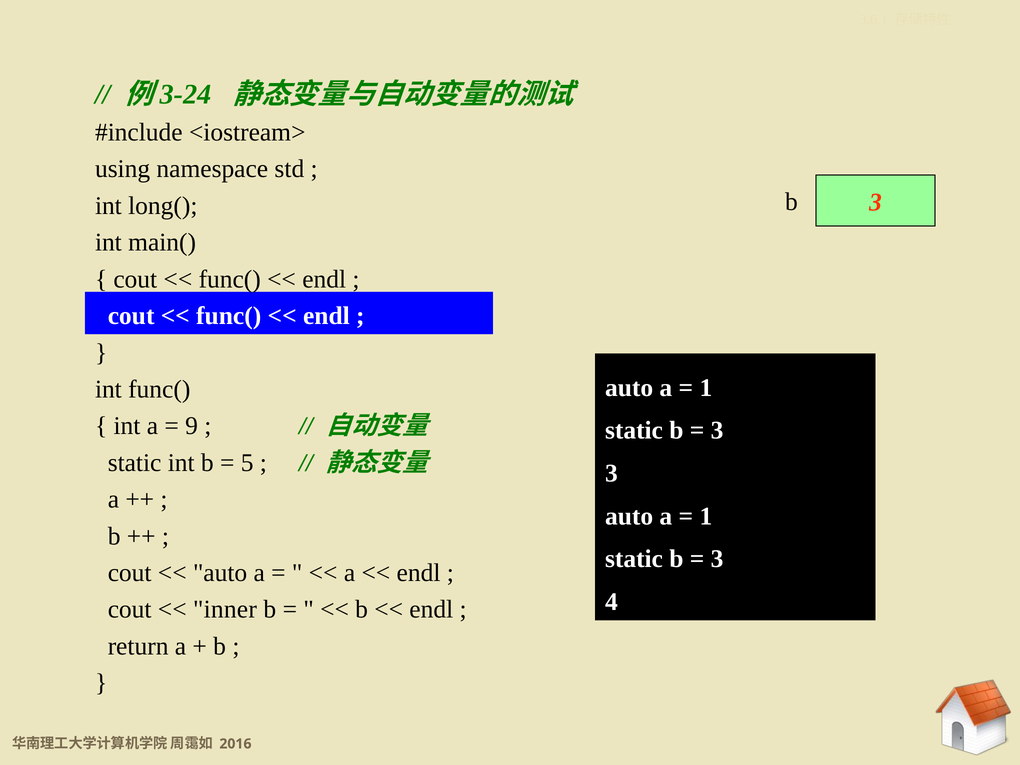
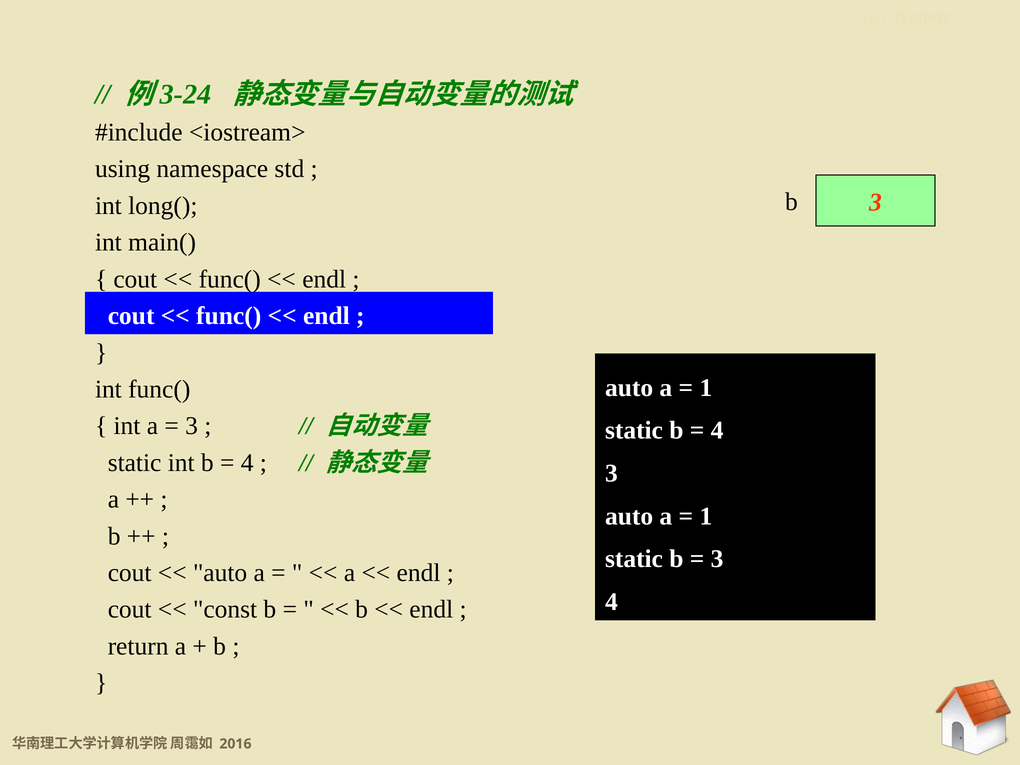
9: 9 -> 3 (192, 426)
3: 3 -> 4 (717, 431)
5: 5 -> 4 (247, 463)
inner: inner -> const (225, 610)
